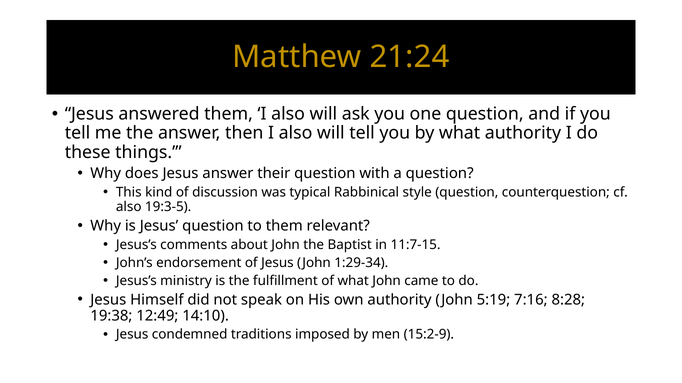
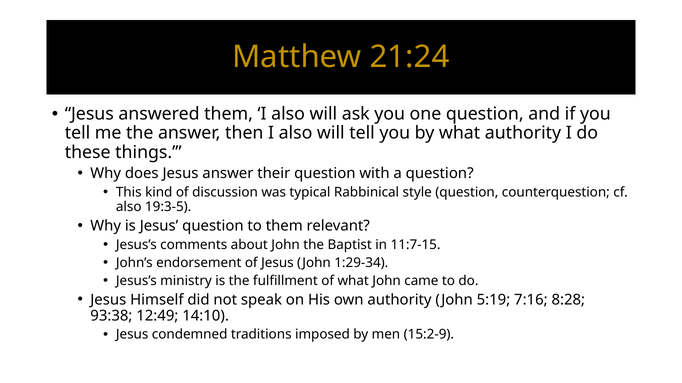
19:38: 19:38 -> 93:38 (111, 316)
